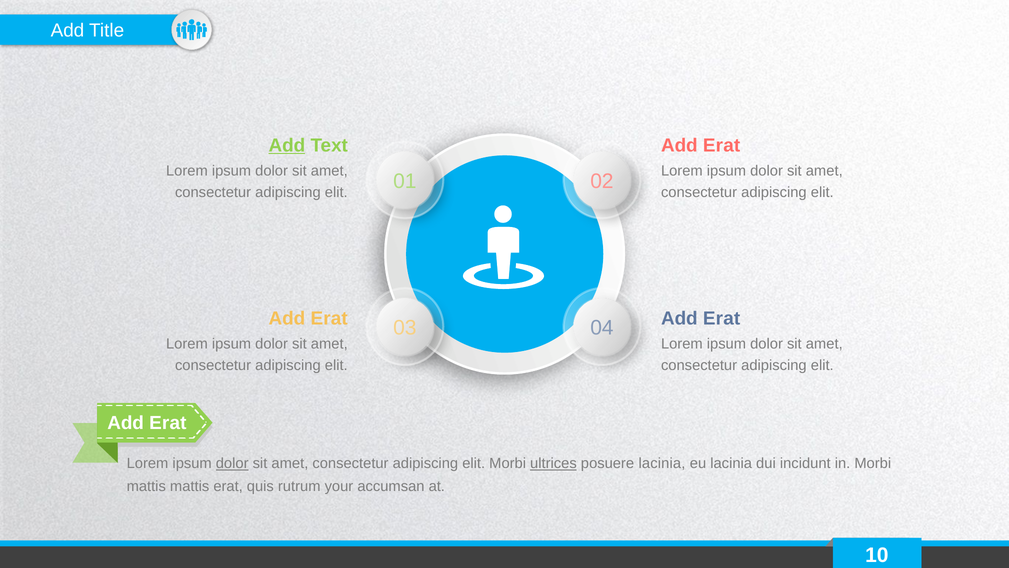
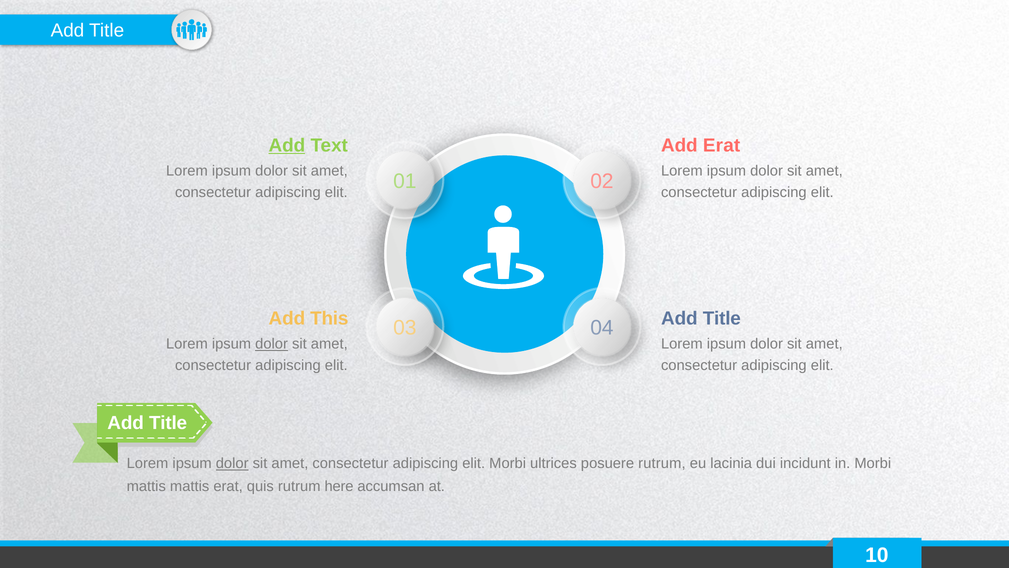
Erat: Erat -> This (329, 318)
Erat: Erat -> Title (722, 318)
dolor underline: none -> present (272, 344)
Erat: Erat -> Title (168, 422)
ultrices underline: present -> none (553, 463)
posuere lacinia: lacinia -> rutrum (662, 463)
your: your -> here (339, 486)
